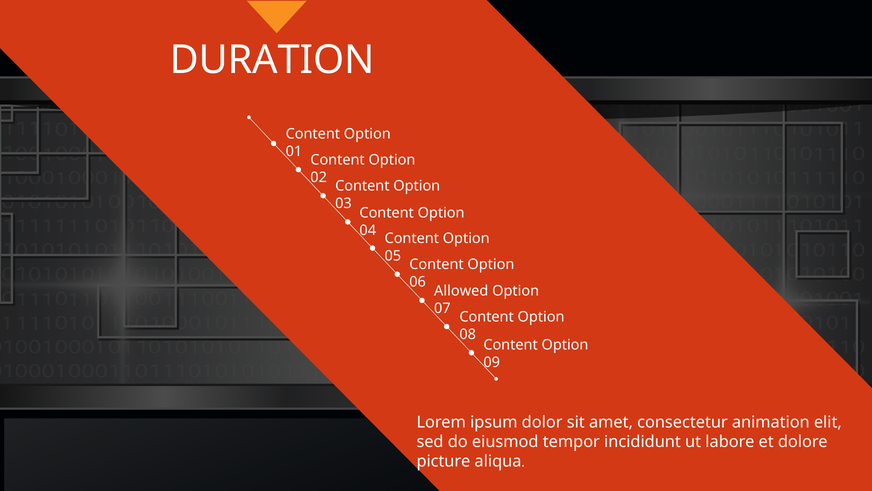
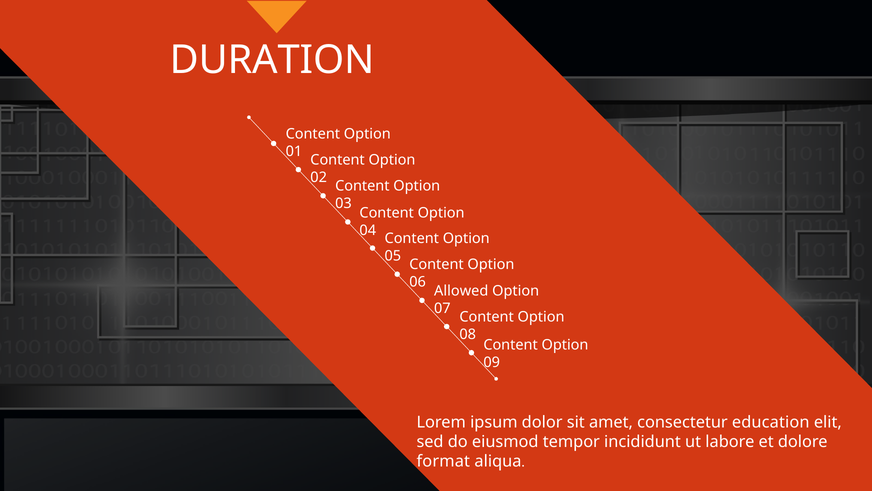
animation: animation -> education (771, 422)
picture: picture -> format (443, 461)
